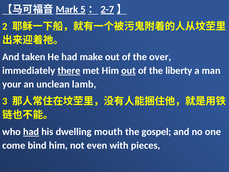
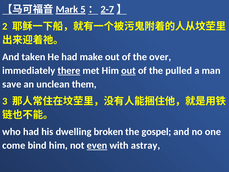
liberty: liberty -> pulled (179, 70)
your: your -> save (12, 84)
lamb: lamb -> them (84, 84)
had underline: present -> none (31, 132)
mouth: mouth -> broken (108, 132)
even underline: none -> present (97, 145)
pieces: pieces -> astray (146, 145)
